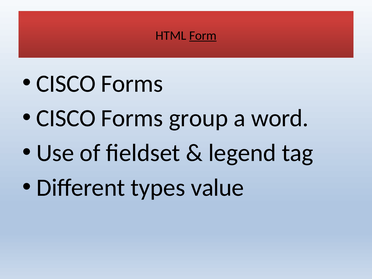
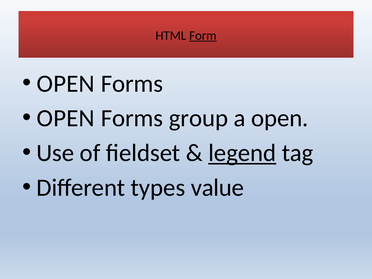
CISCO: CISCO -> OPEN (66, 84)
CISCO: CISCO -> OPEN (66, 118)
a word: word -> open (280, 118)
legend underline: none -> present (242, 153)
